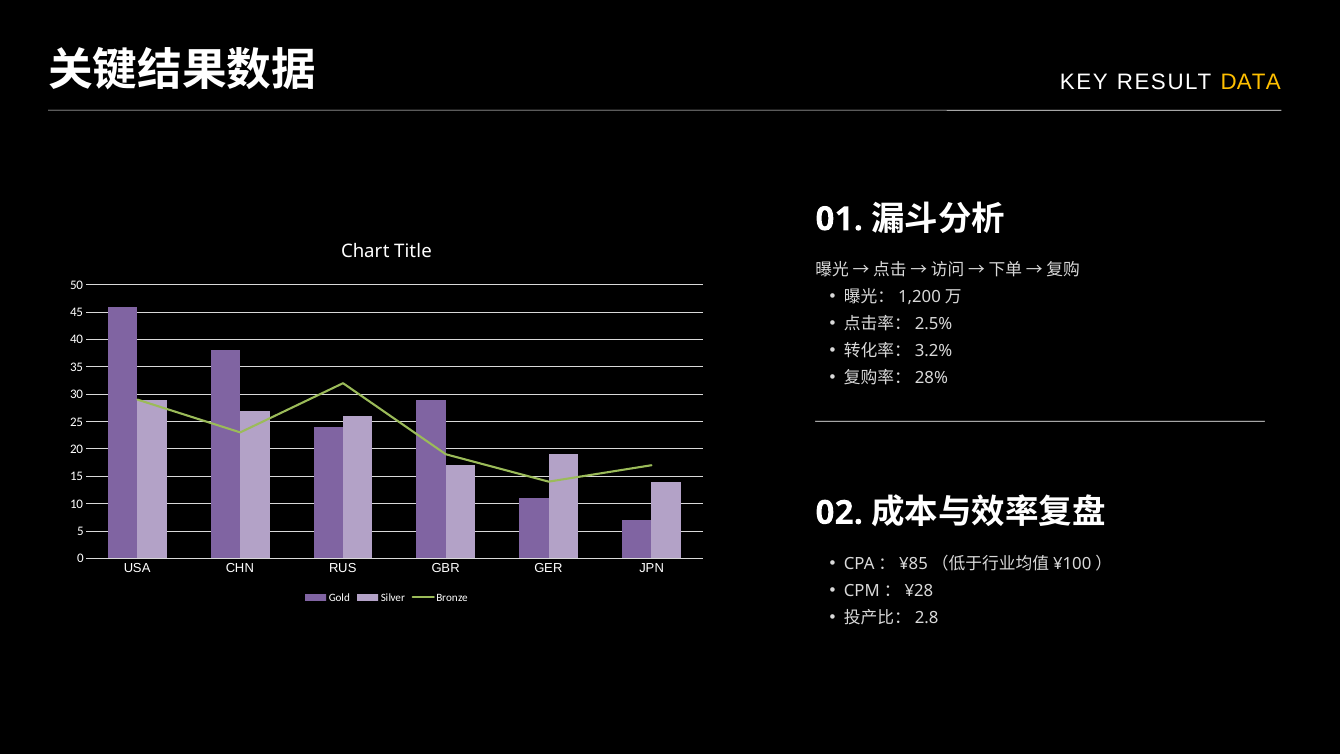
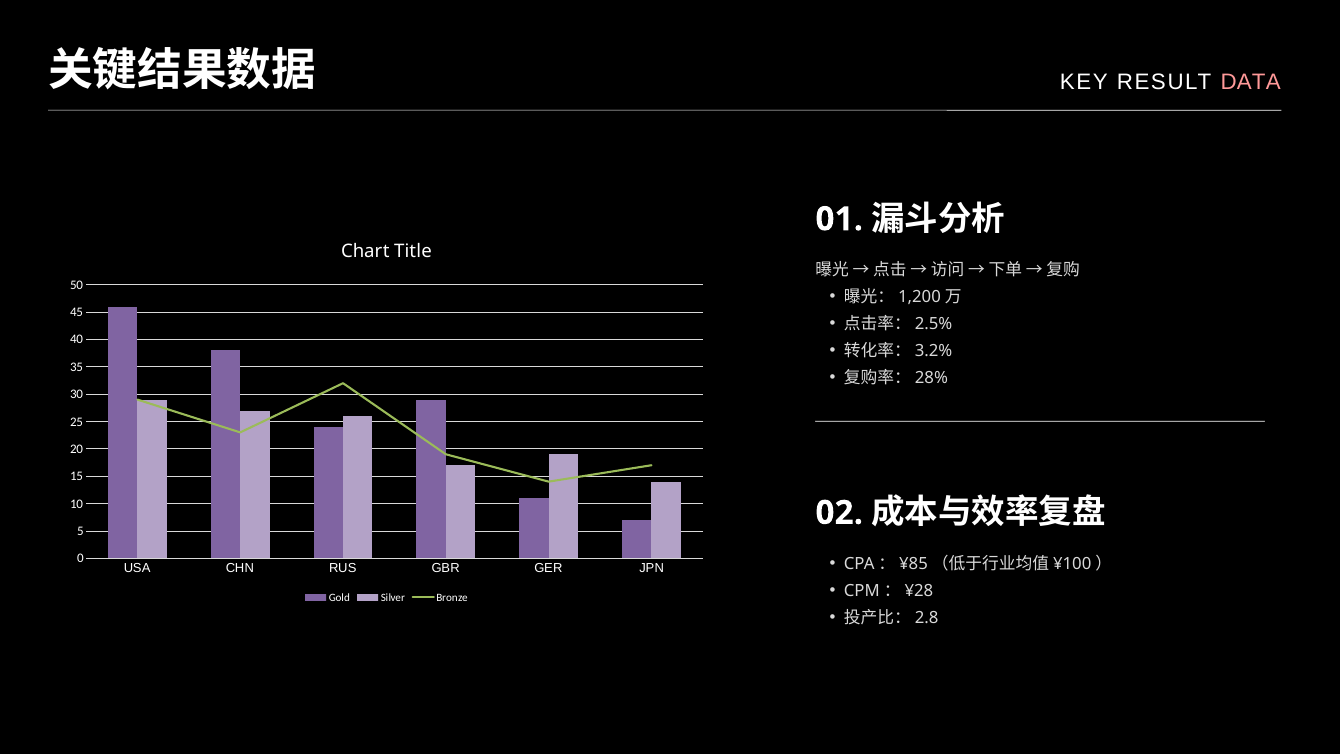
DATA colour: yellow -> pink (1251, 82)
